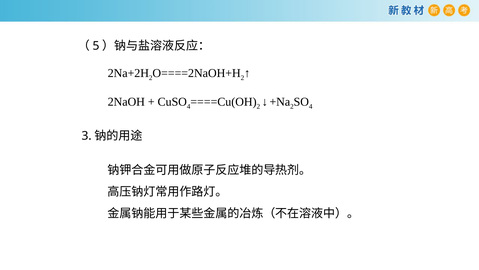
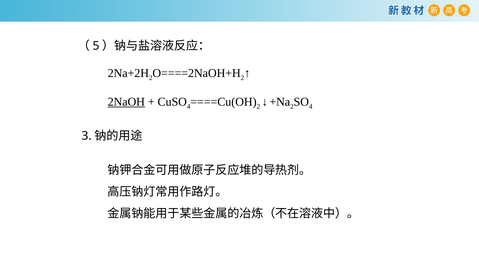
2NaOH underline: none -> present (126, 102)
